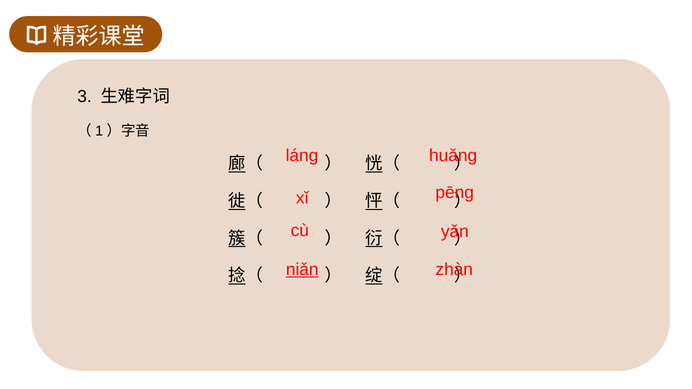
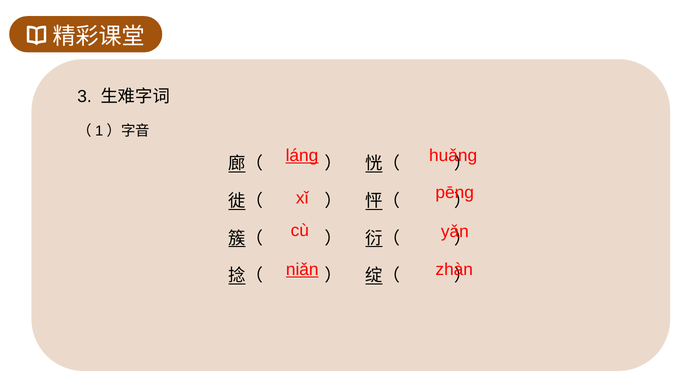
láng underline: none -> present (302, 156)
